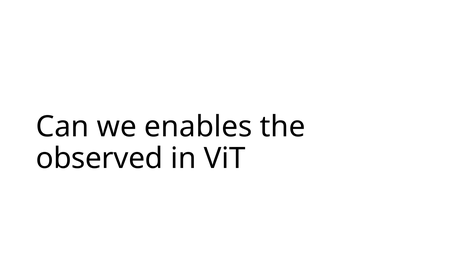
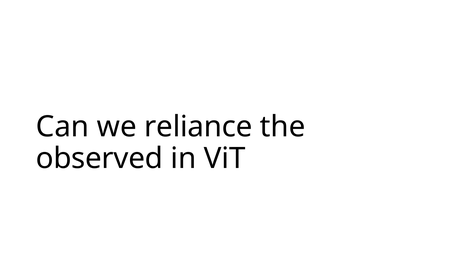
enables: enables -> reliance (198, 127)
